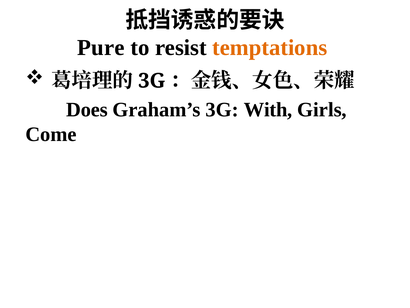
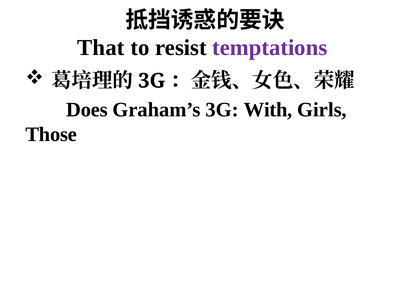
Pure: Pure -> That (101, 48)
temptations colour: orange -> purple (270, 48)
Come: Come -> Those (51, 134)
